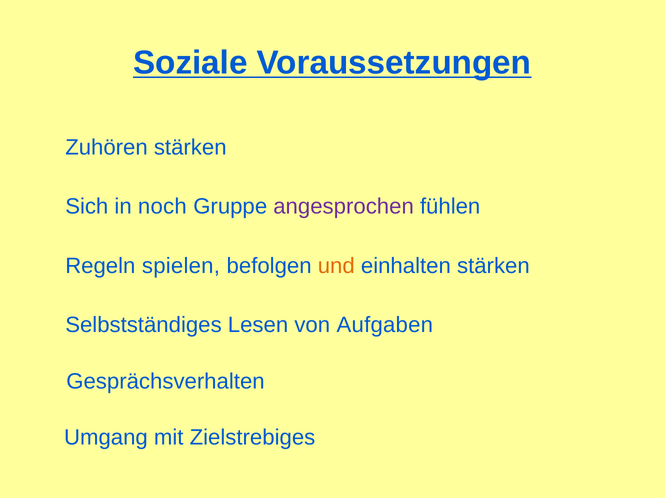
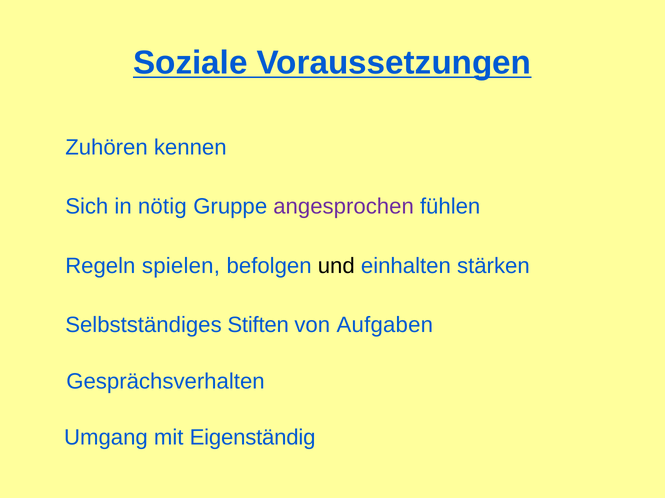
Zuhören stärken: stärken -> kennen (190, 148)
noch: noch -> nötig (162, 207)
und colour: orange -> black (336, 266)
Lesen: Lesen -> Stiften (258, 326)
Zielstrebiges: Zielstrebiges -> Eigenständig (253, 438)
